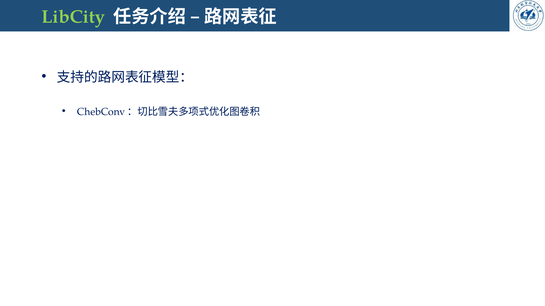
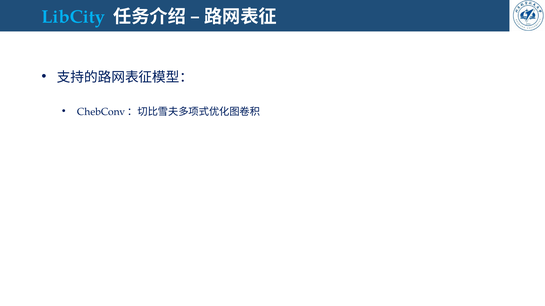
LibCity colour: light green -> light blue (73, 17)
